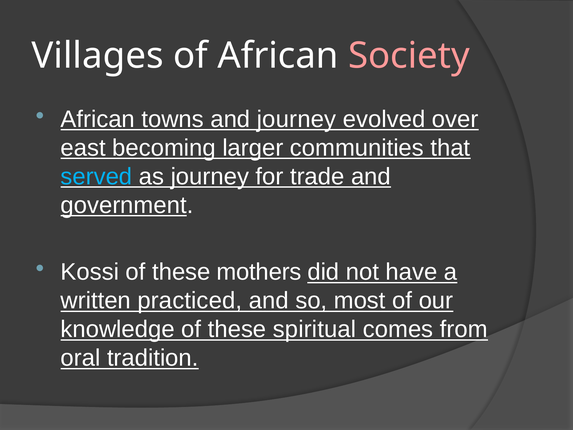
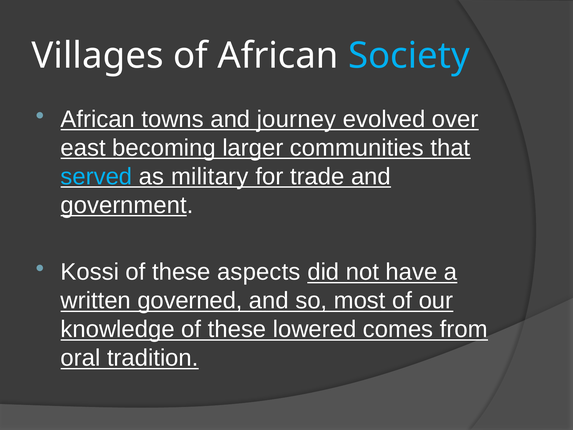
Society colour: pink -> light blue (409, 56)
as journey: journey -> military (210, 176)
mothers: mothers -> aspects (259, 272)
practiced: practiced -> governed (190, 301)
spiritual: spiritual -> lowered (315, 329)
